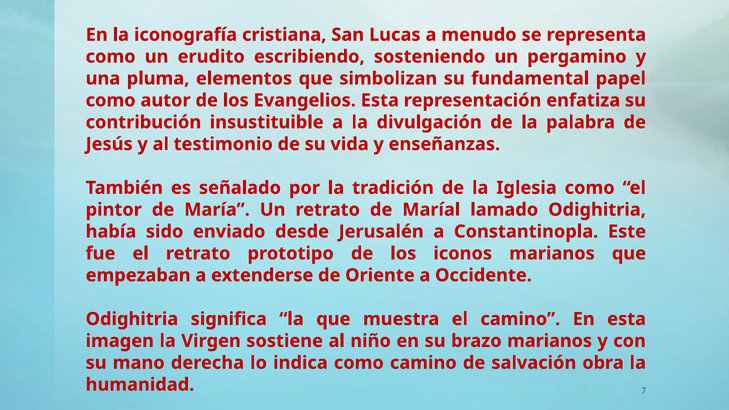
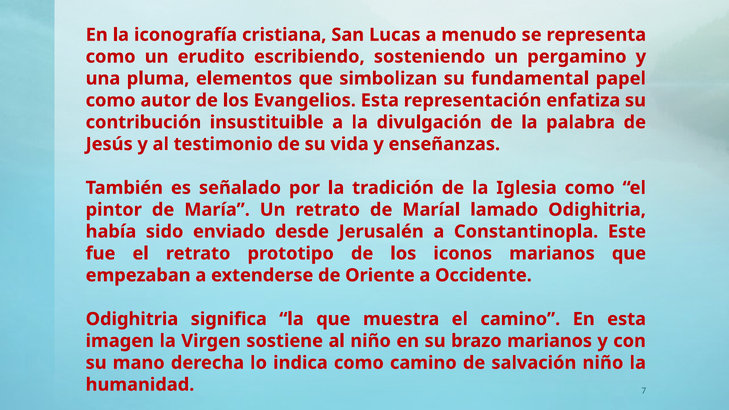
salvación obra: obra -> niño (603, 363)
